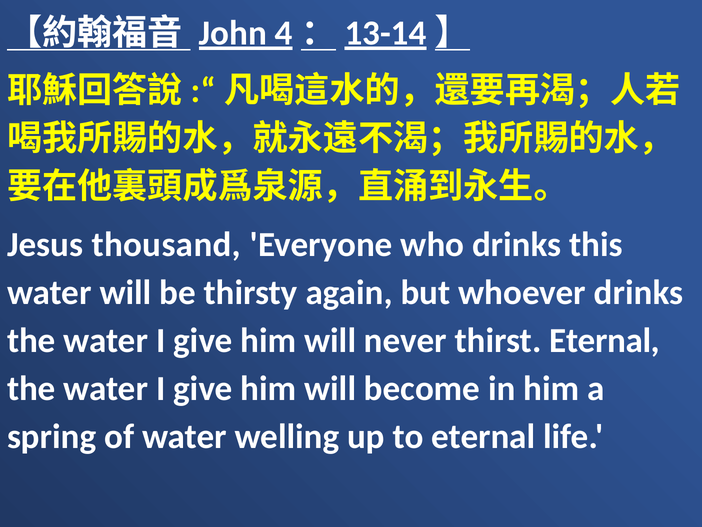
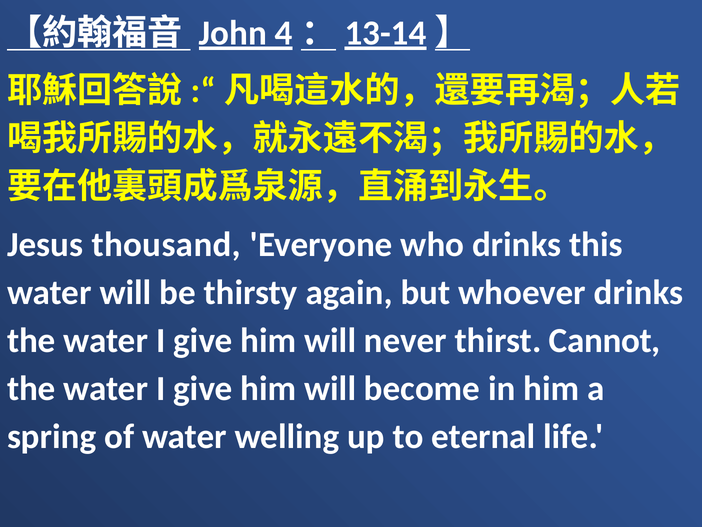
thirst Eternal: Eternal -> Cannot (605, 340)
